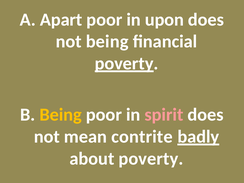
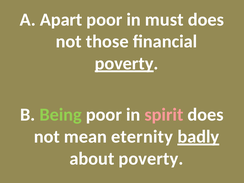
upon: upon -> must (164, 20)
not being: being -> those (107, 42)
Being colour: yellow -> light green (61, 115)
contrite: contrite -> eternity (142, 137)
